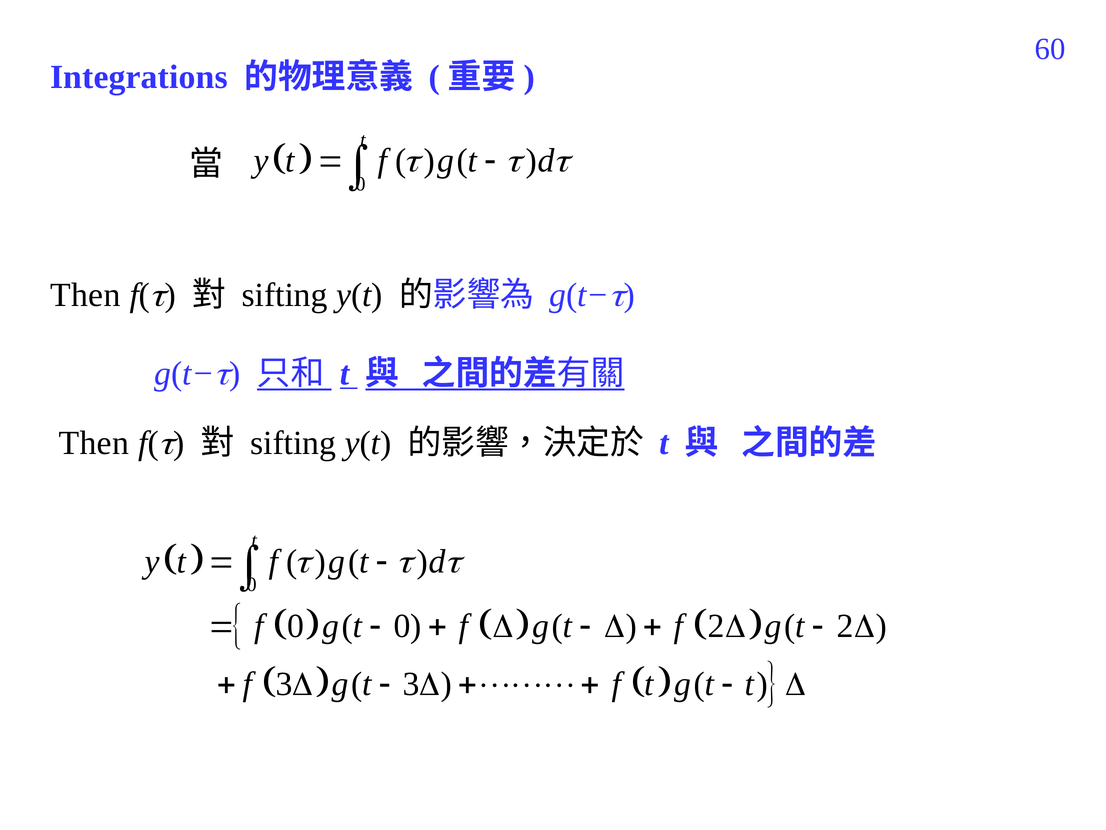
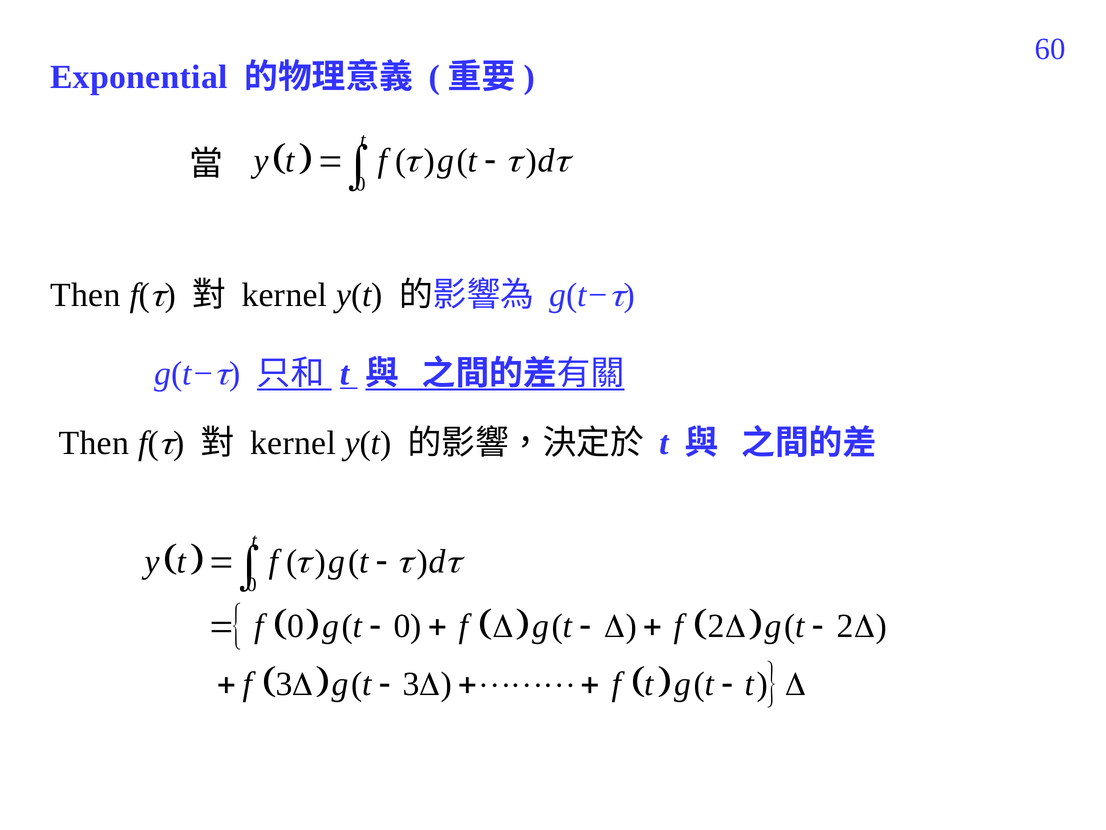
Integrations: Integrations -> Exponential (139, 77)
sifting: sifting -> kernel (284, 295)
sifting: sifting -> kernel (293, 443)
